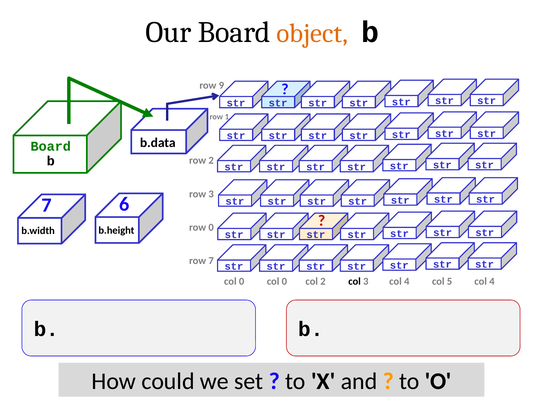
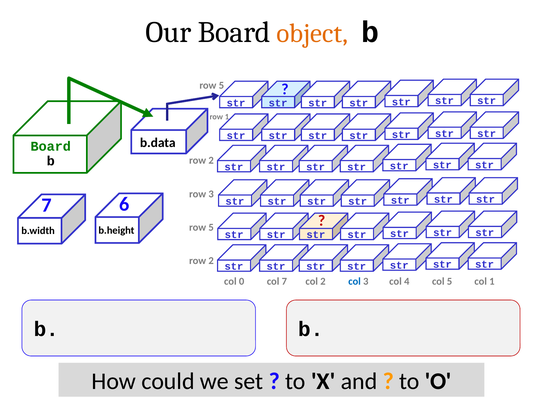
9: 9 -> 5 (221, 86)
0: 0 -> 5 (211, 228)
7: 7 -> 2 (211, 261)
0: 0 -> 7 (284, 282)
col colour: black -> blue (355, 282)
5 col 4: 4 -> 1 (492, 282)
